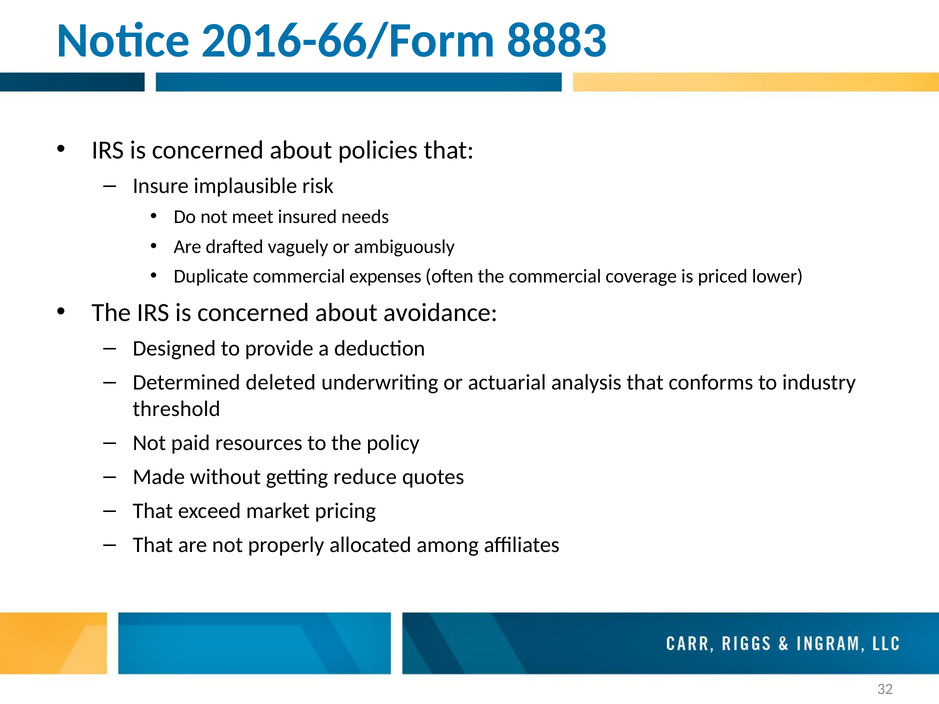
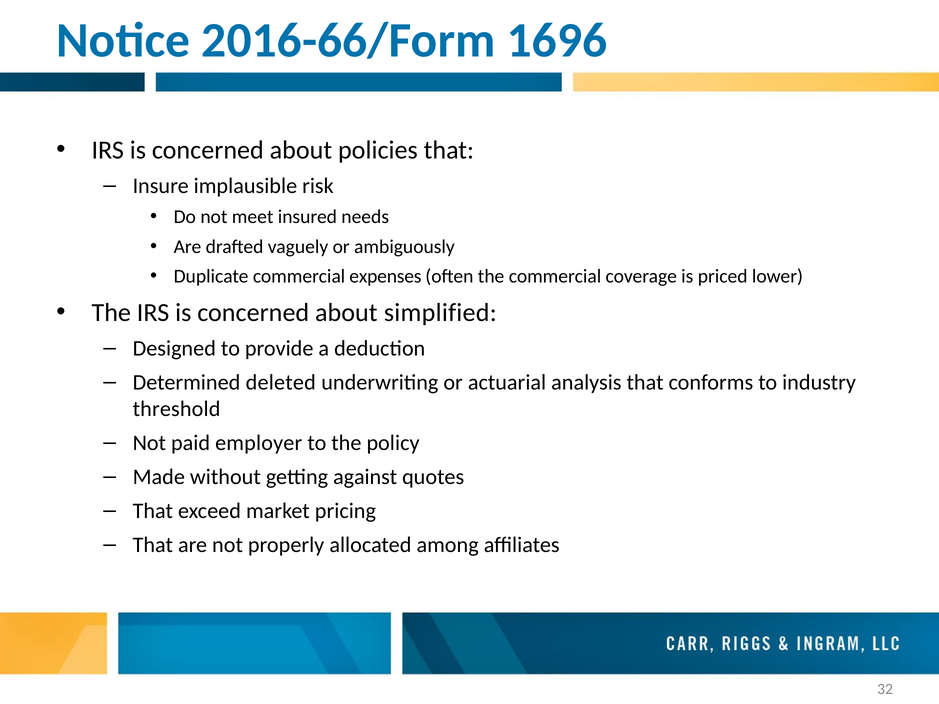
8883: 8883 -> 1696 (557, 41)
avoidance: avoidance -> simplified (440, 313)
resources: resources -> employer (259, 443)
reduce: reduce -> against (365, 477)
